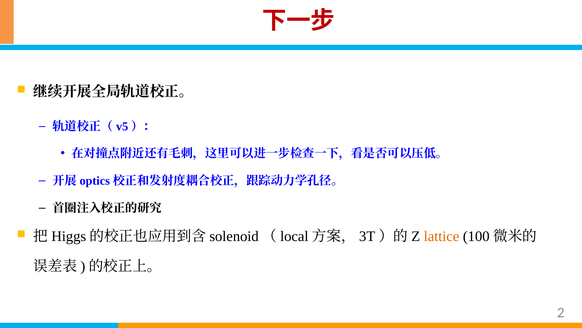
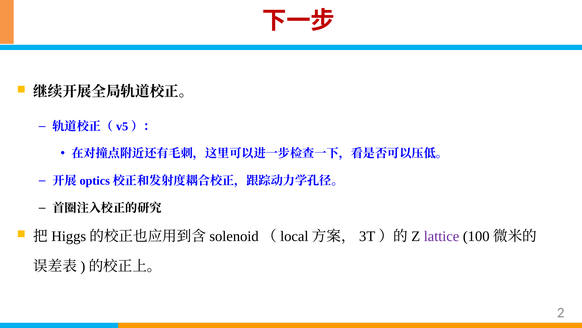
lattice colour: orange -> purple (442, 236)
